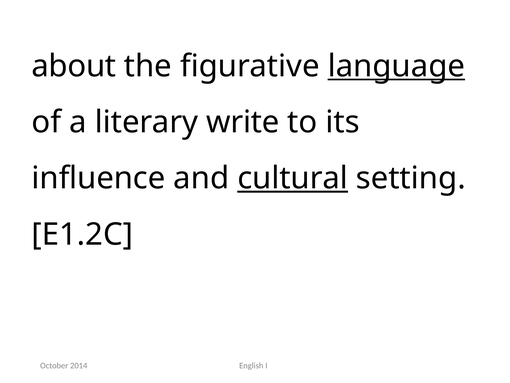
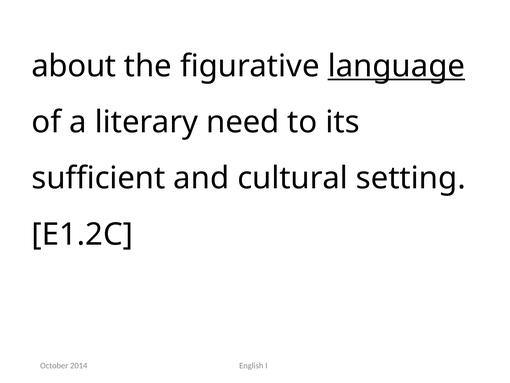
write: write -> need (243, 122)
influence: influence -> sufficient (98, 178)
cultural underline: present -> none (293, 178)
